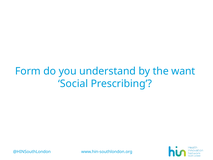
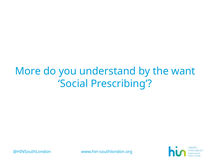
Form: Form -> More (28, 71)
